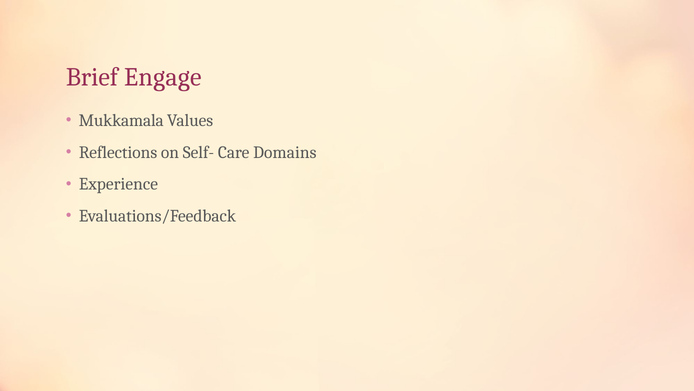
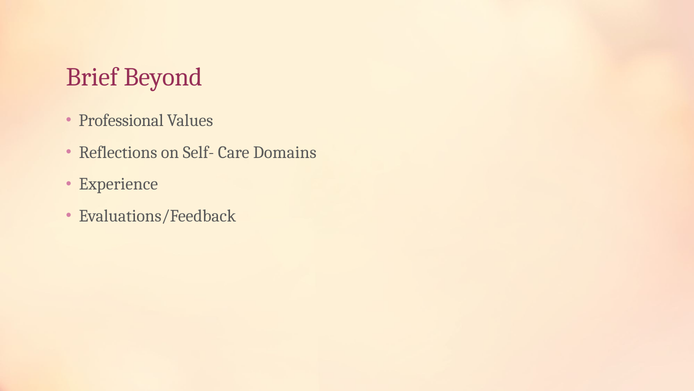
Engage: Engage -> Beyond (163, 77)
Mukkamala: Mukkamala -> Professional (121, 120)
